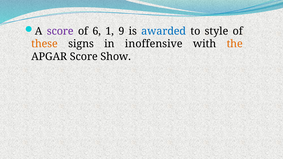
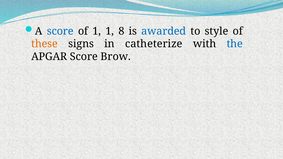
score colour: purple -> blue (60, 31)
of 6: 6 -> 1 (97, 31)
9: 9 -> 8 (121, 31)
inoffensive: inoffensive -> catheterize (154, 44)
the colour: orange -> blue (235, 44)
Show: Show -> Brow (116, 57)
